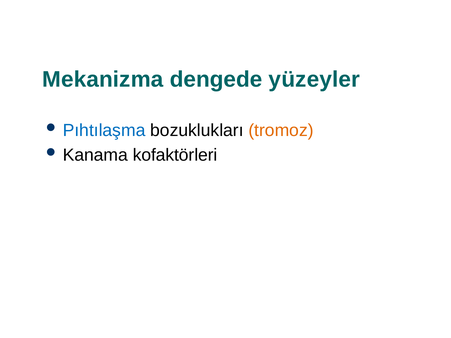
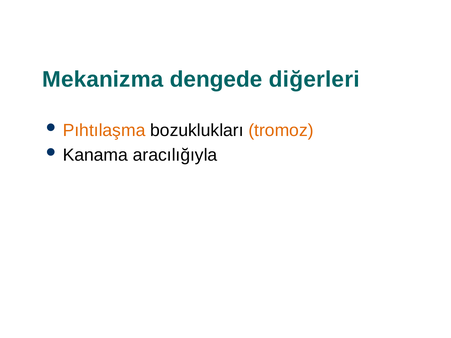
yüzeyler: yüzeyler -> diğerleri (314, 79)
Pıhtılaşma colour: blue -> orange (104, 131)
kofaktörleri: kofaktörleri -> aracılığıyla (175, 155)
